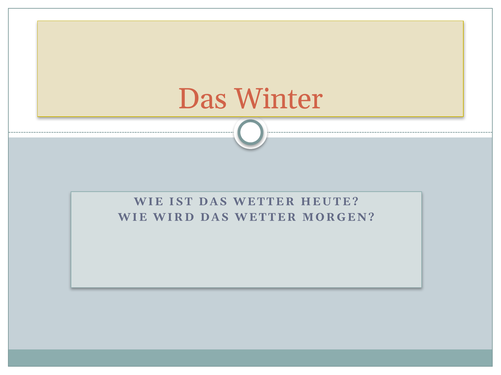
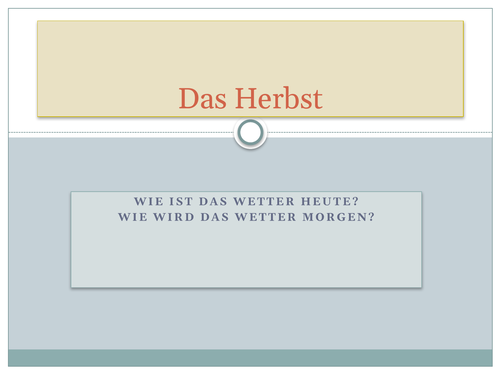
Winter: Winter -> Herbst (279, 99)
